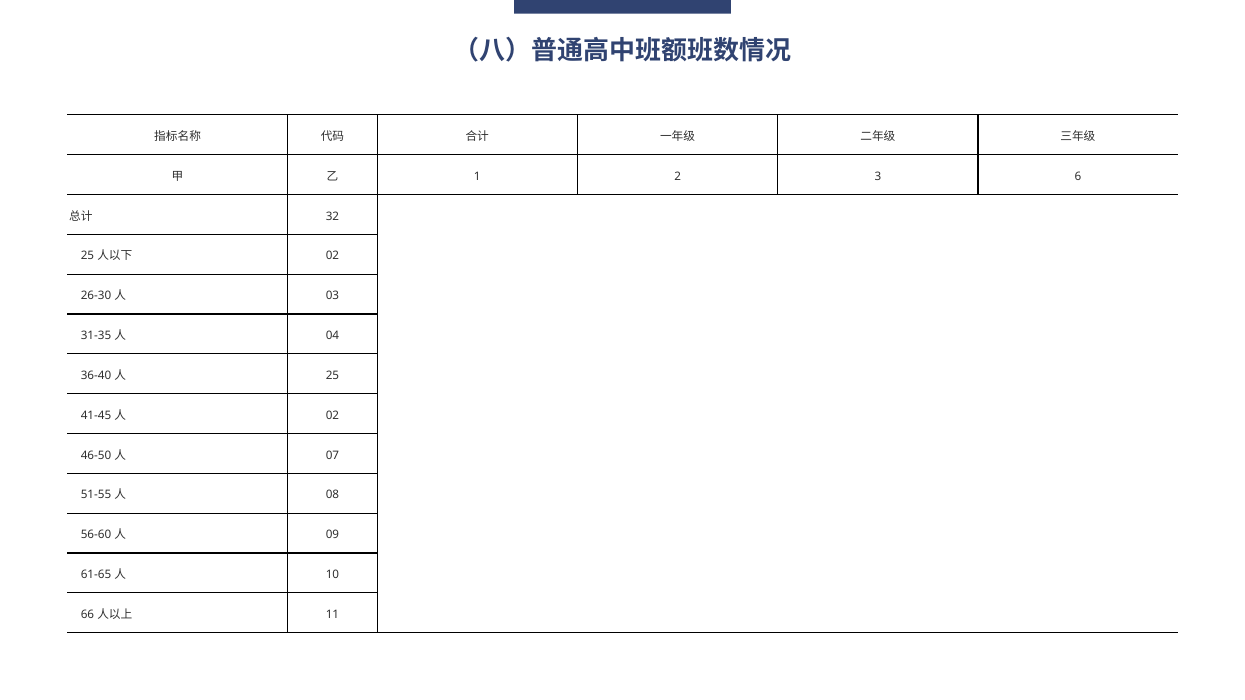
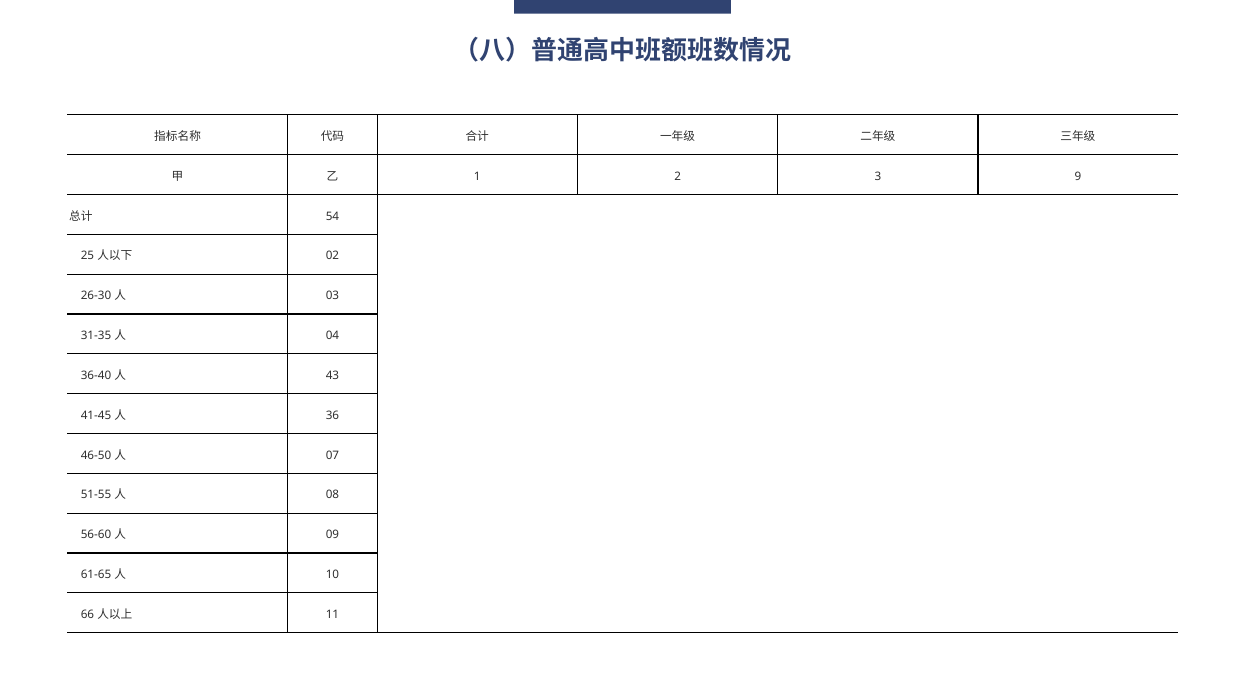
6: 6 -> 9 (1078, 176)
32: 32 -> 54 (332, 216)
25: 25 -> 43 (332, 376)
02: 02 -> 36 (332, 416)
